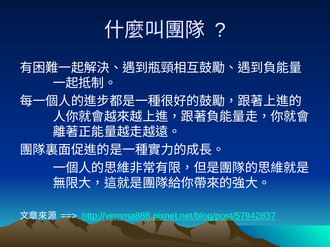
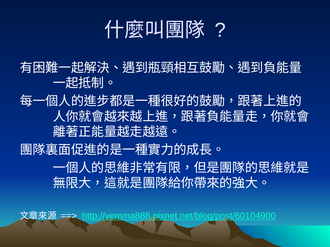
http://vemma888.pixnet.net/blog/post/57942837: http://vemma888.pixnet.net/blog/post/57942837 -> http://vemma888.pixnet.net/blog/post/60104900 (179, 216)
